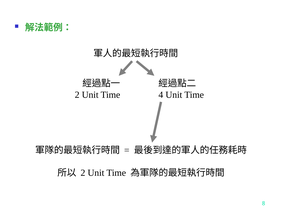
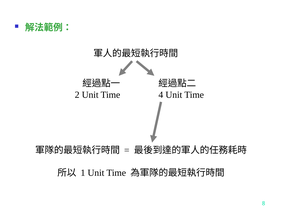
2: 2 -> 1 (83, 173)
